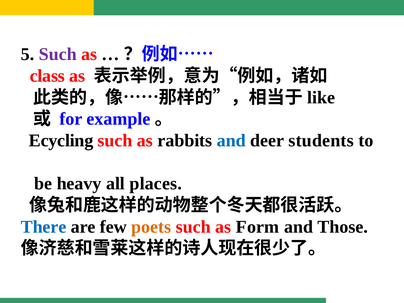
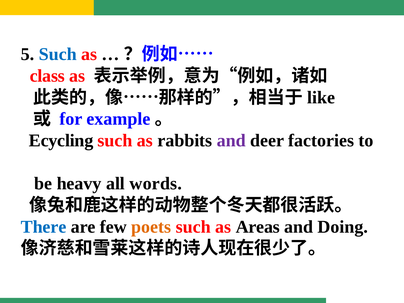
Such colour: purple -> blue (58, 54)
and colour: blue -> purple (231, 141)
students: students -> factories (321, 141)
places: places -> words (156, 184)
Form: Form -> Areas (258, 227)
Those: Those -> Doing (343, 227)
